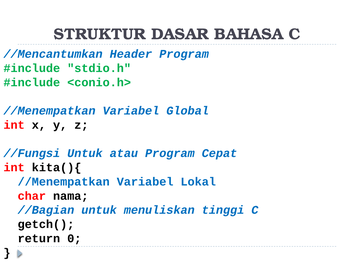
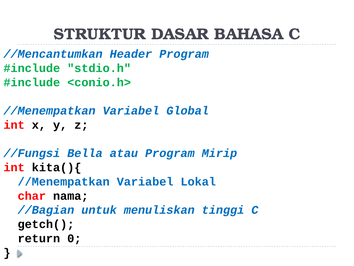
//Fungsi Untuk: Untuk -> Bella (85, 153)
Cepat: Cepat -> Mirip (219, 153)
